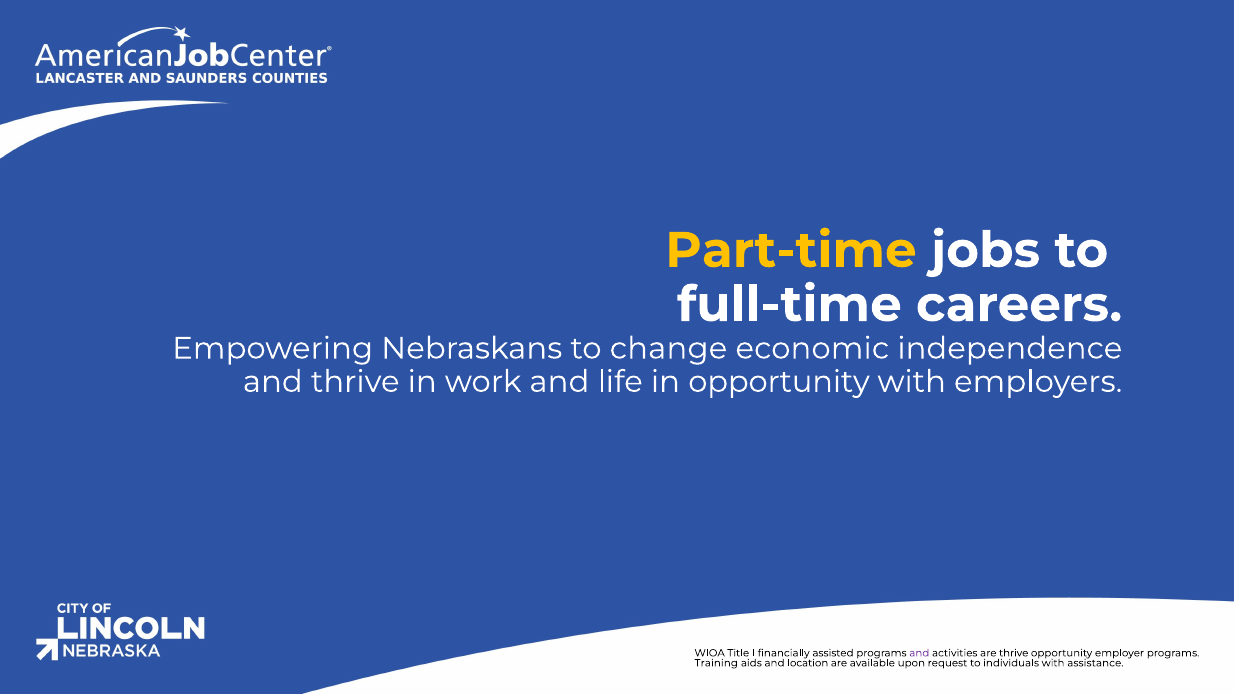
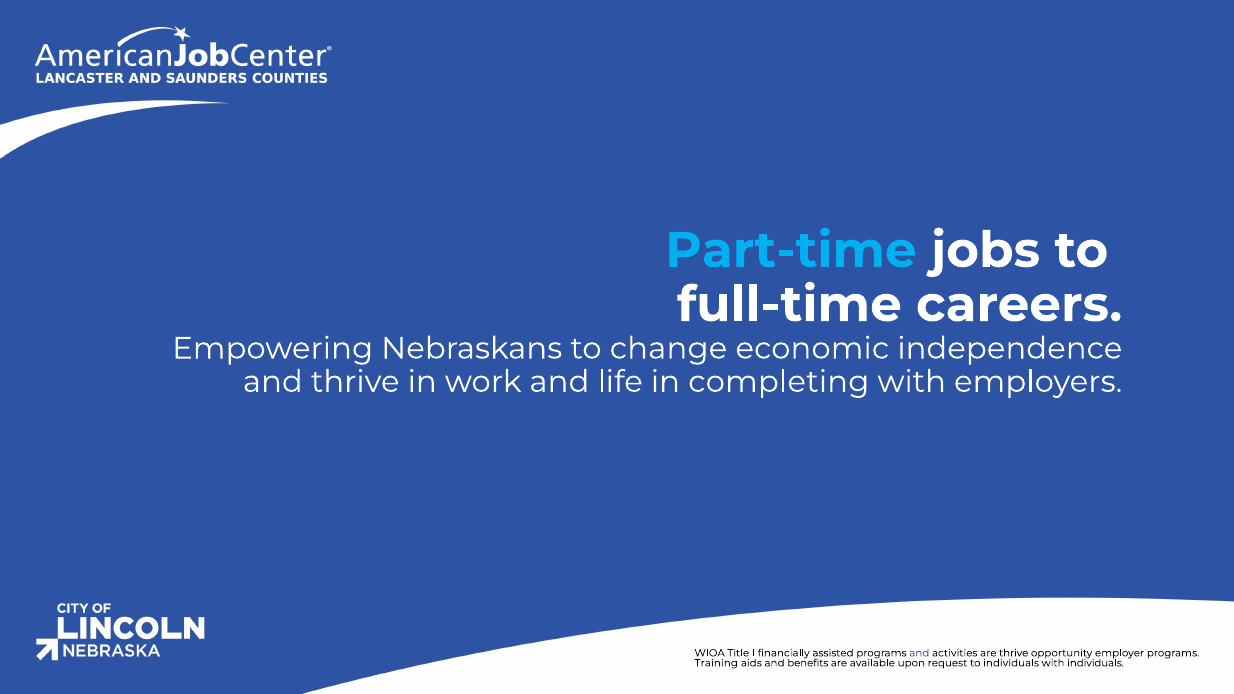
Part-time colour: yellow -> light blue (791, 250)
in opportunity: opportunity -> completing (779, 382)
location: location -> benefits (808, 663)
with assistance: assistance -> individuals (1096, 663)
